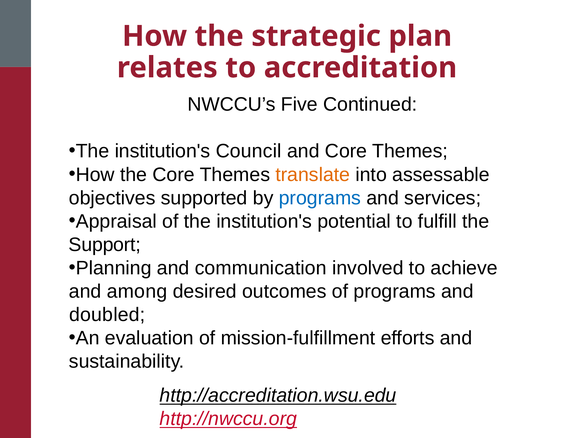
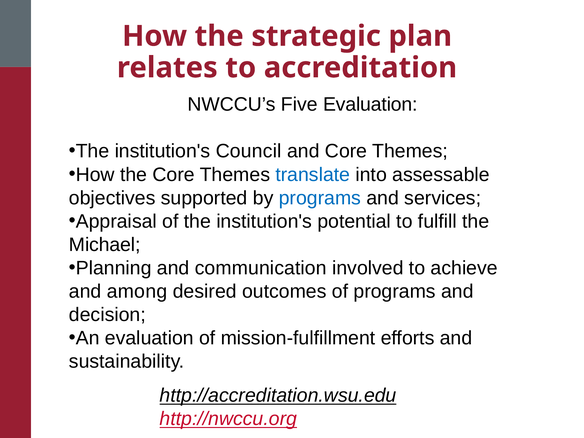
Five Continued: Continued -> Evaluation (370, 105)
translate colour: orange -> blue (313, 175)
Support: Support -> Michael (105, 245)
doubled: doubled -> decision (107, 315)
